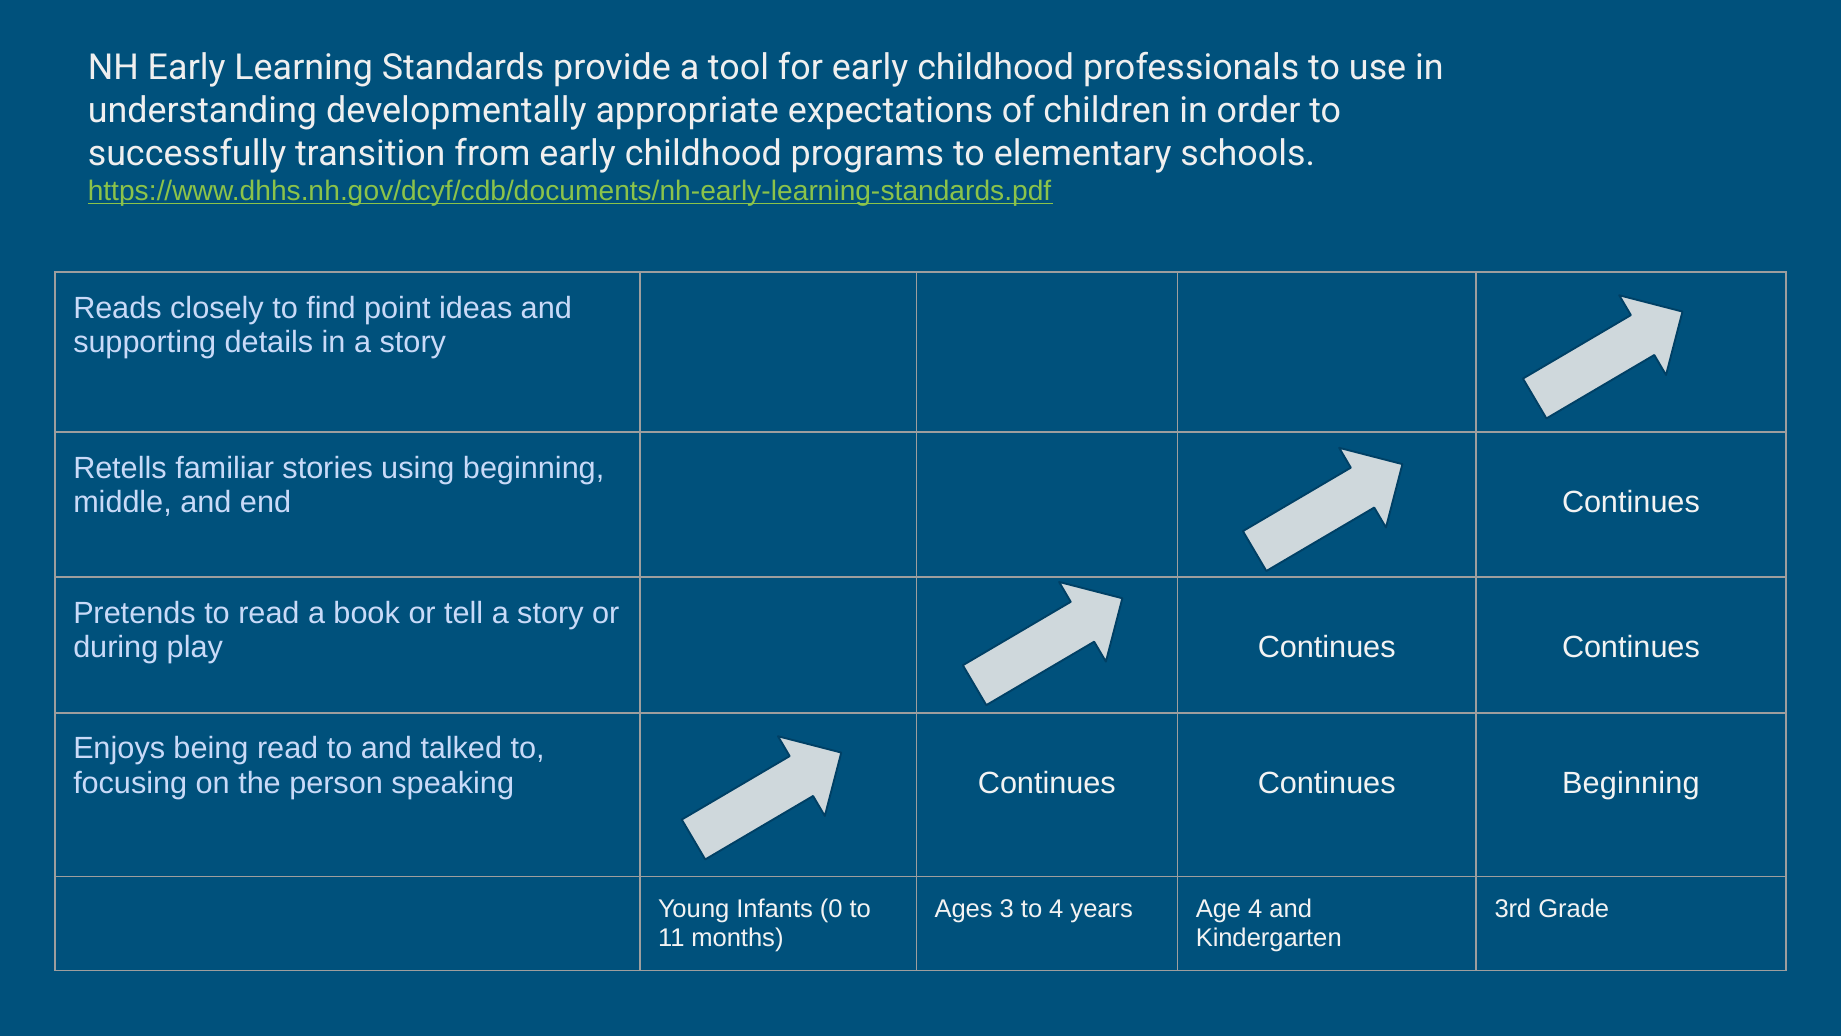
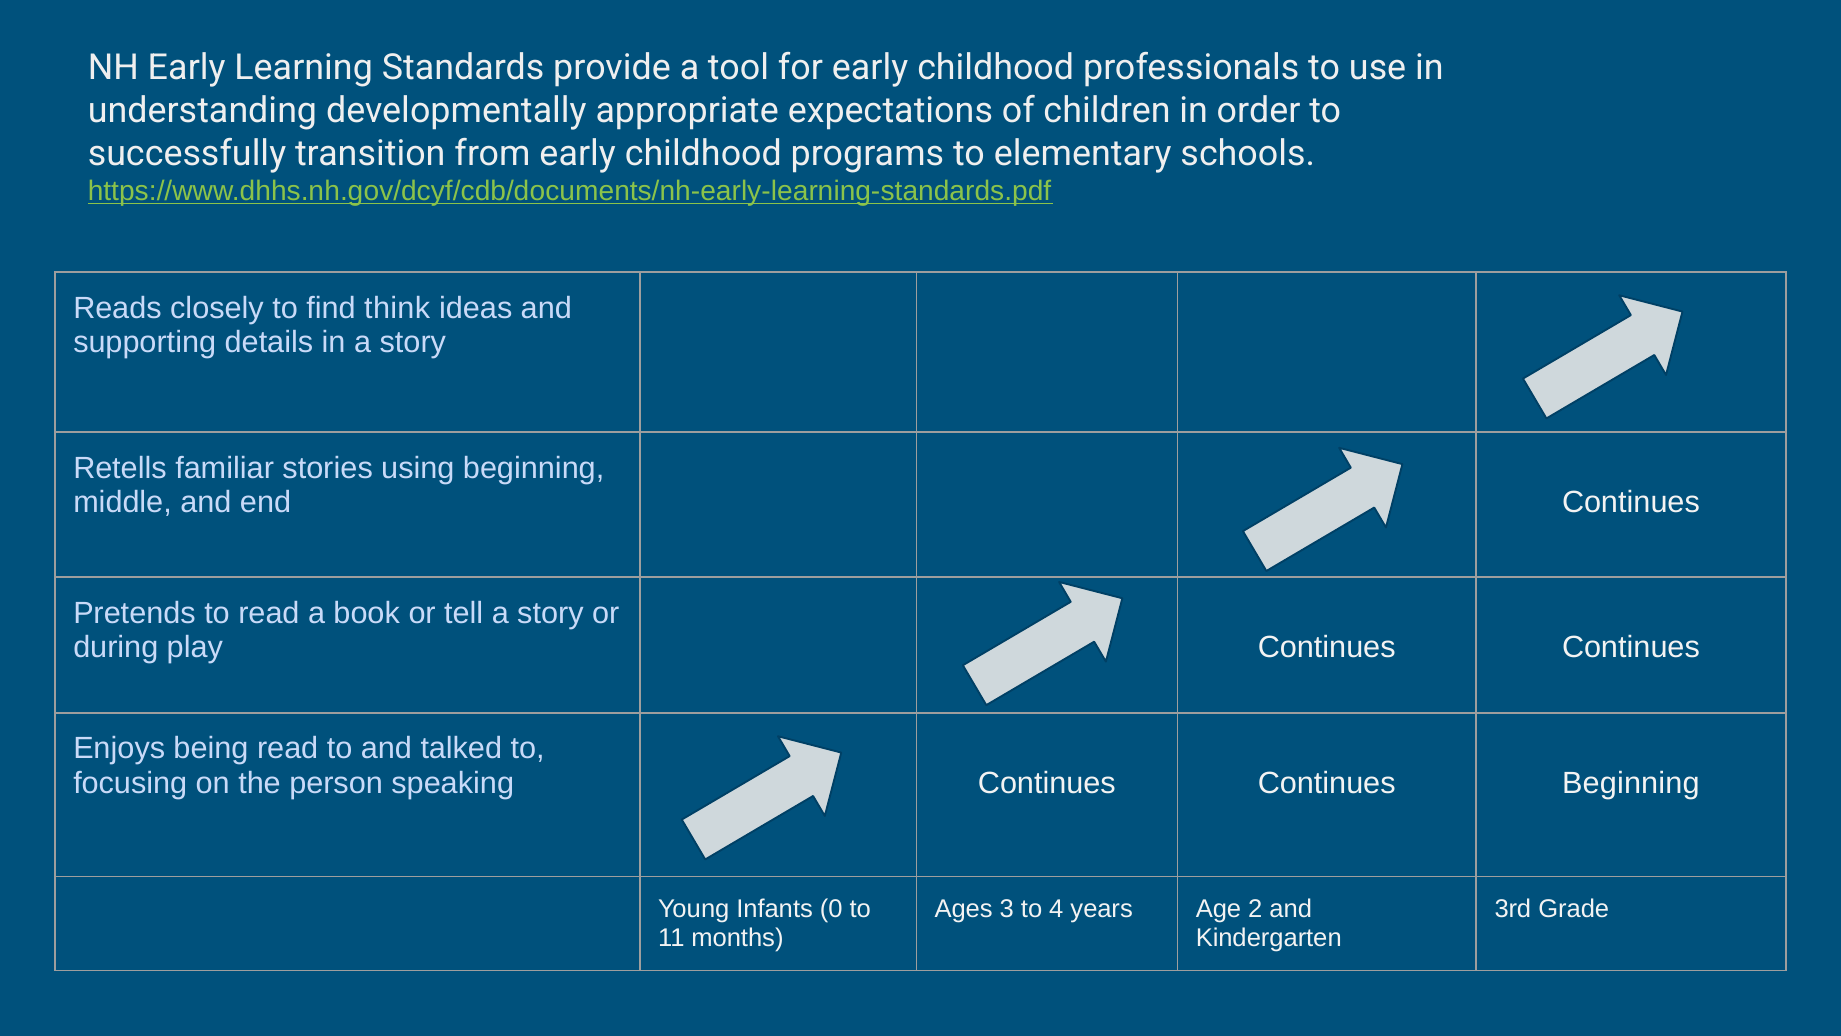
point: point -> think (397, 308)
Age 4: 4 -> 2 (1255, 909)
